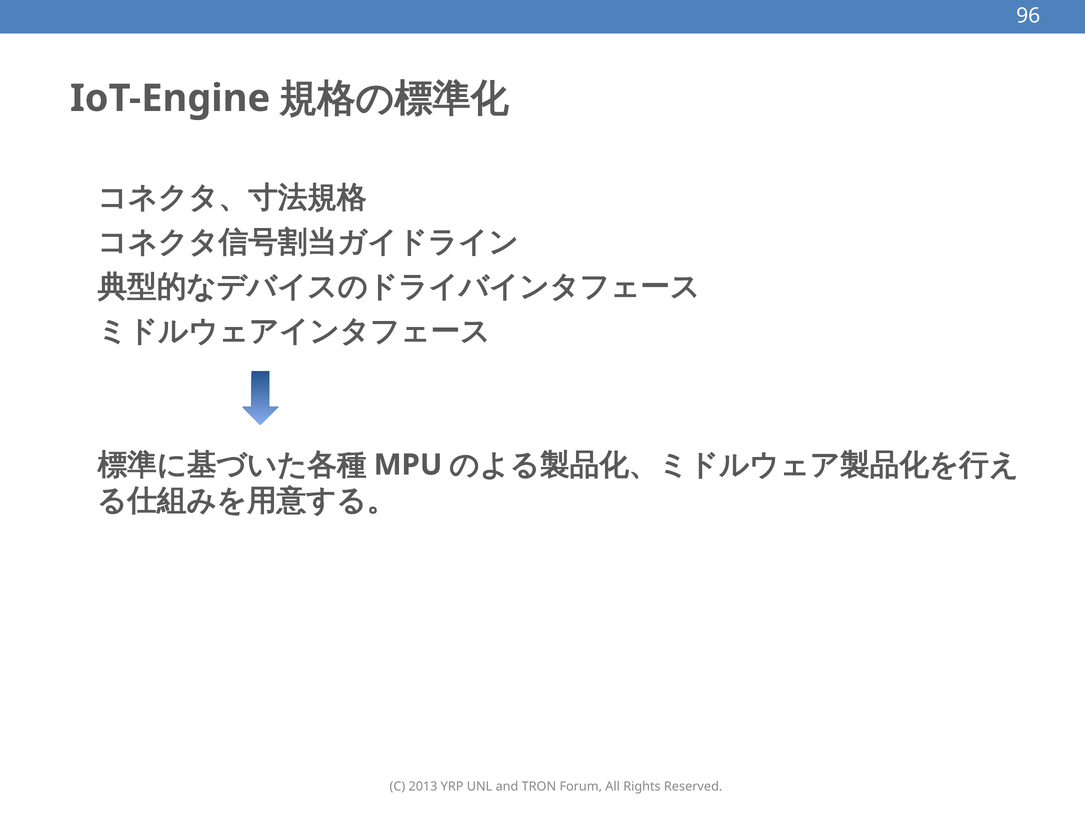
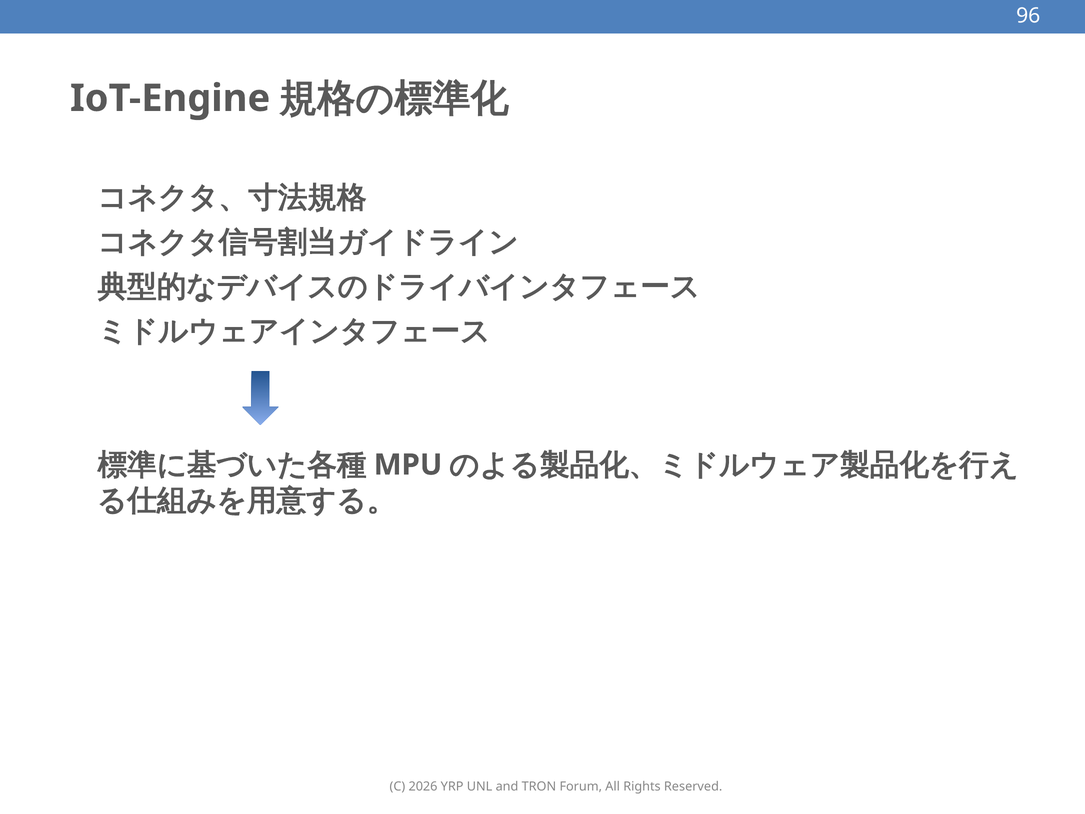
2013: 2013 -> 2026 (423, 787)
